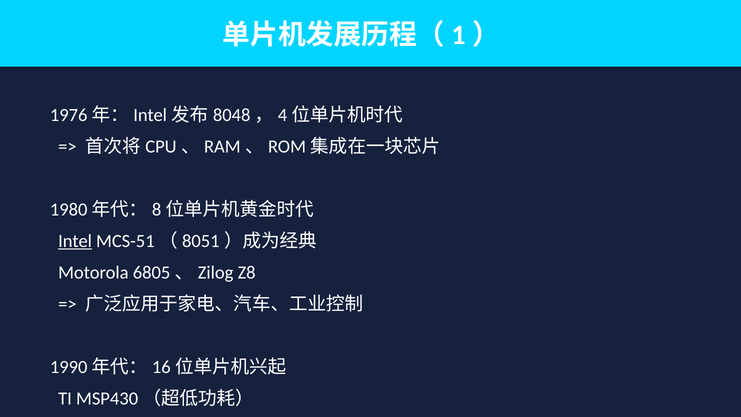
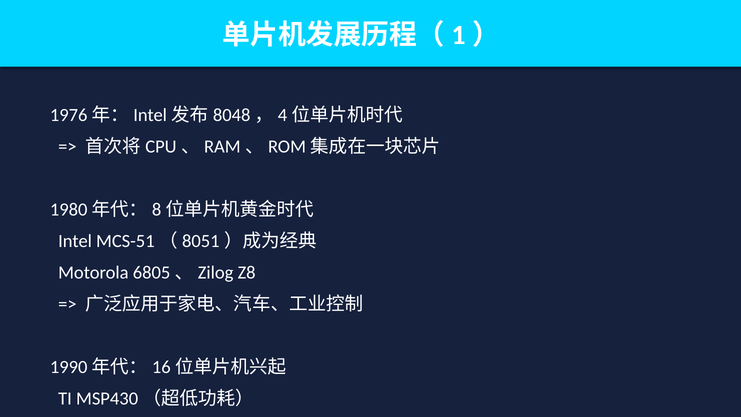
Intel underline: present -> none (75, 241)
